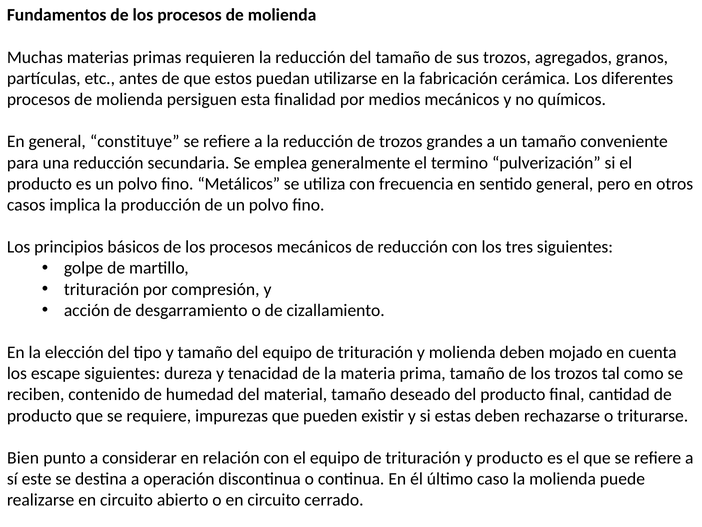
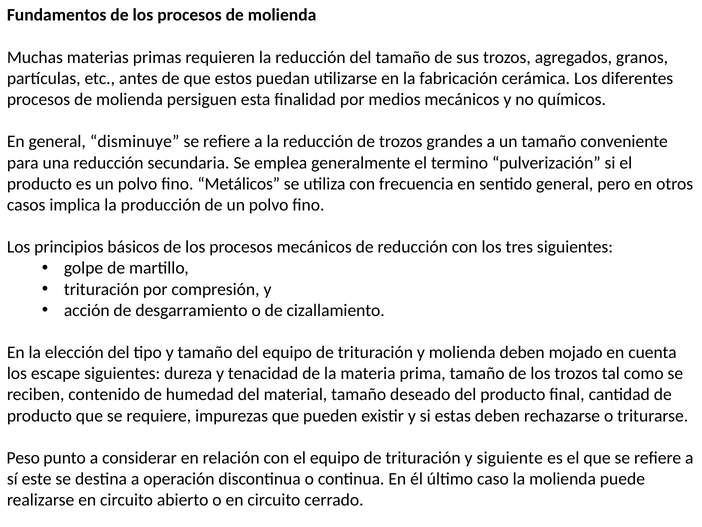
constituye: constituye -> disminuye (135, 142)
Bien: Bien -> Peso (23, 457)
y producto: producto -> siguiente (510, 457)
